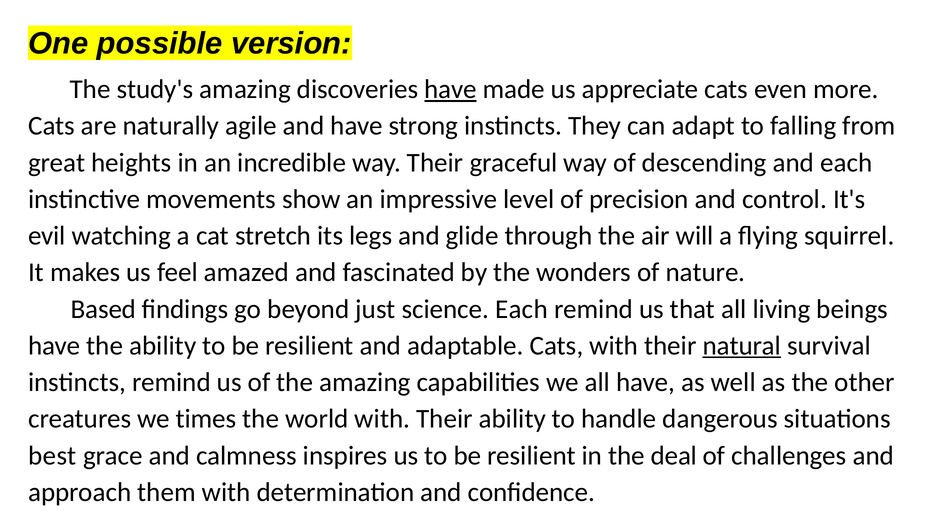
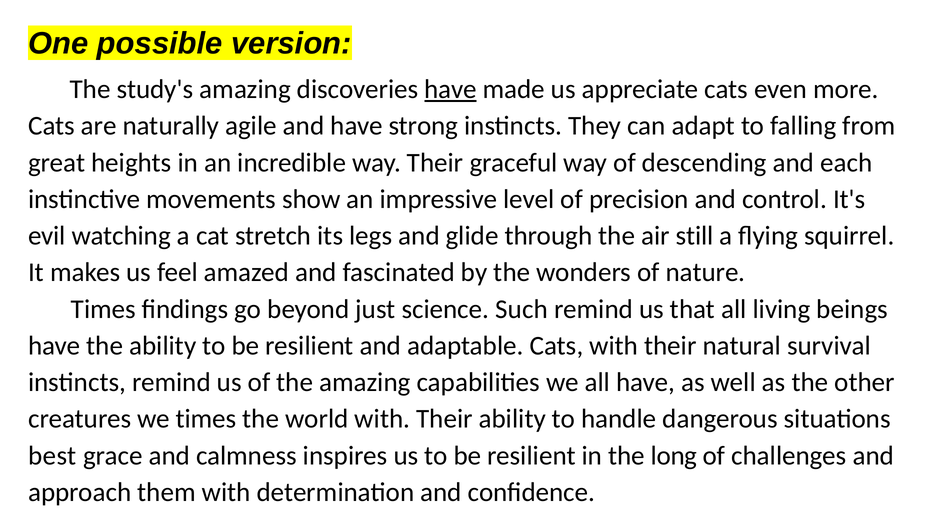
will: will -> still (695, 236)
Based: Based -> Times (103, 309)
science Each: Each -> Such (522, 309)
natural underline: present -> none (742, 345)
deal: deal -> long (674, 455)
